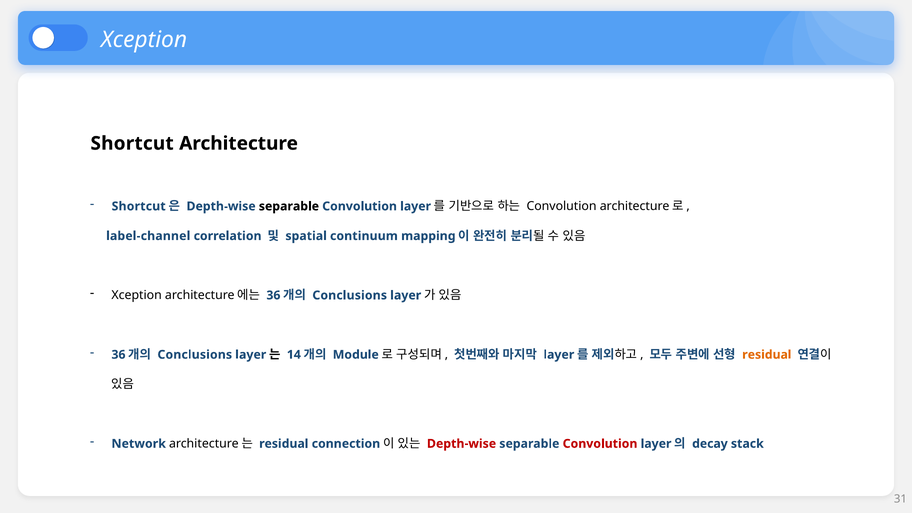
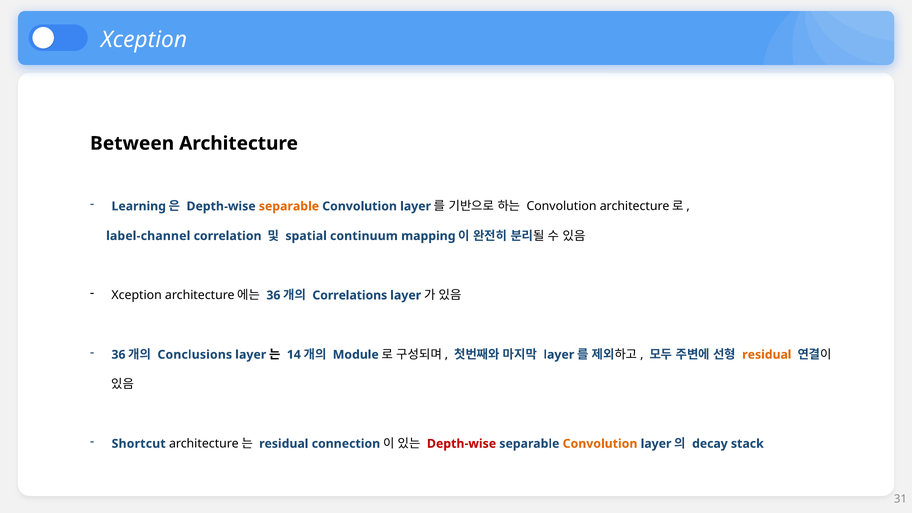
Shortcut: Shortcut -> Between (132, 143)
Shortcut: Shortcut -> Learning (139, 206)
separable colour: black -> orange (289, 206)
Conclusions: Conclusions -> Correlations (350, 295)
Network: Network -> Shortcut (139, 444)
Convolution colour: red -> orange (600, 444)
